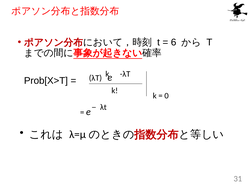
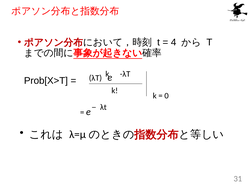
6: 6 -> 4 (174, 42)
